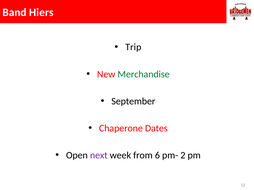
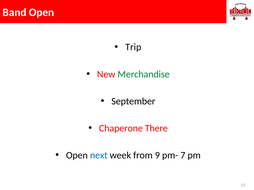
Band Hiers: Hiers -> Open (42, 12)
Dates: Dates -> There (156, 129)
next colour: purple -> blue (99, 156)
6: 6 -> 9 (157, 156)
2: 2 -> 7 (183, 156)
